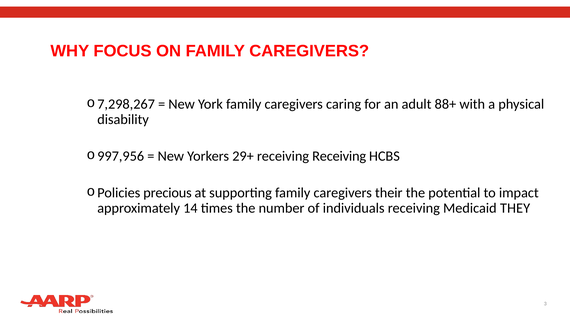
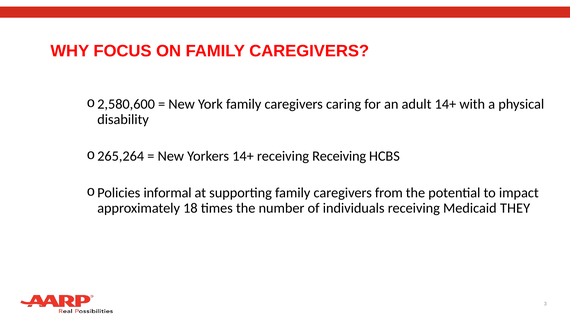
7,298,267: 7,298,267 -> 2,580,600 (126, 104)
adult 88+: 88+ -> 14+ (445, 104)
997,956: 997,956 -> 265,264 (121, 157)
Yorkers 29+: 29+ -> 14+ (243, 157)
precious: precious -> informal (168, 193)
their: their -> from (389, 193)
14: 14 -> 18 (190, 209)
